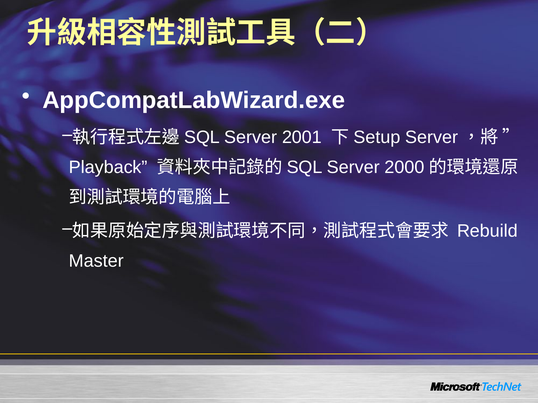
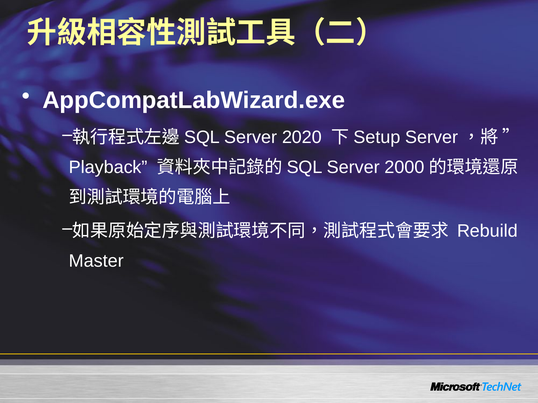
2001: 2001 -> 2020 (302, 137)
